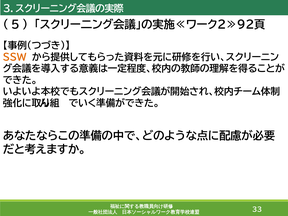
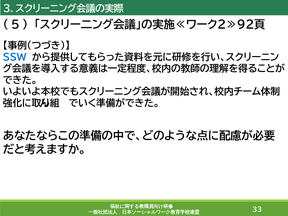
SSW colour: orange -> blue (15, 57)
